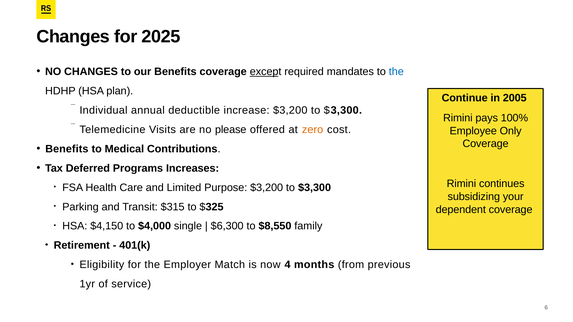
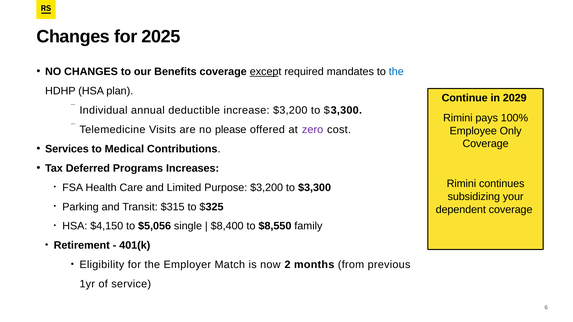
2005: 2005 -> 2029 (515, 98)
zero colour: orange -> purple (313, 130)
Benefits: Benefits -> Services (67, 149)
$4,000: $4,000 -> $5,056 (155, 226)
$6,300: $6,300 -> $8,400 (227, 226)
4: 4 -> 2 (288, 265)
